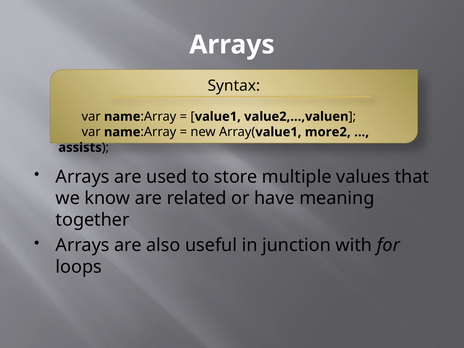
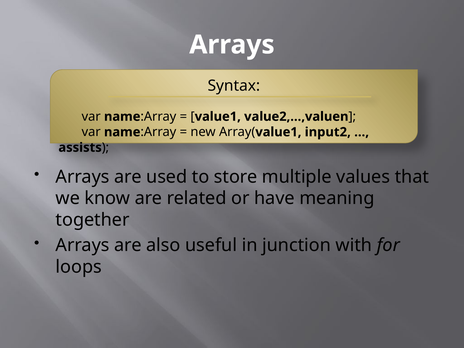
more2: more2 -> input2 (328, 132)
